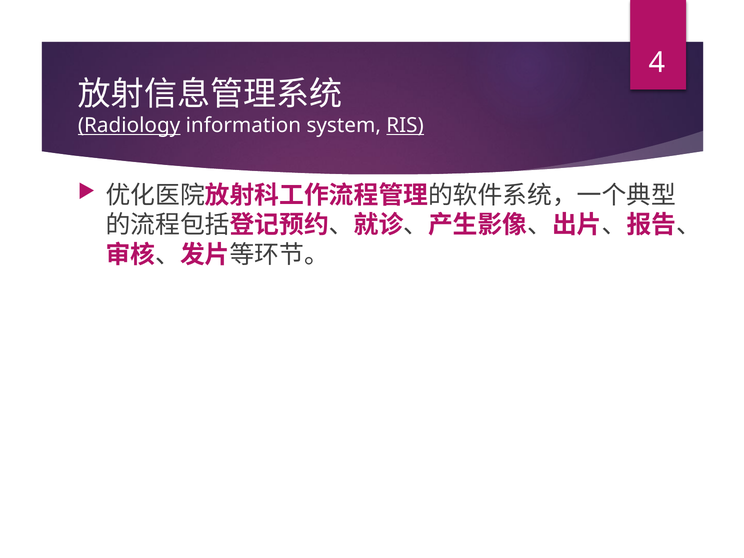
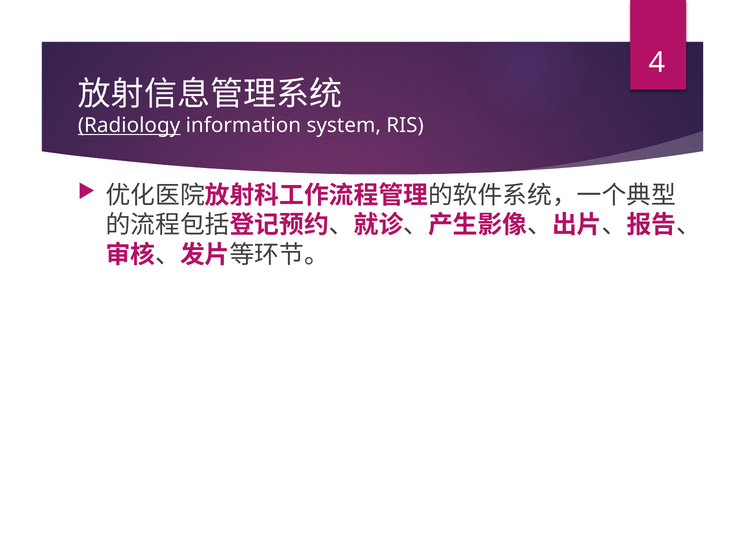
RIS underline: present -> none (405, 126)
